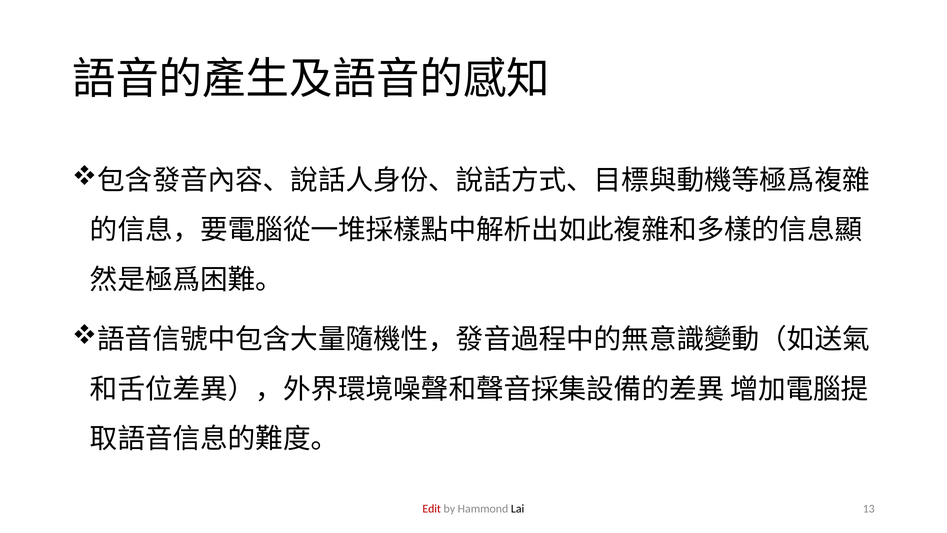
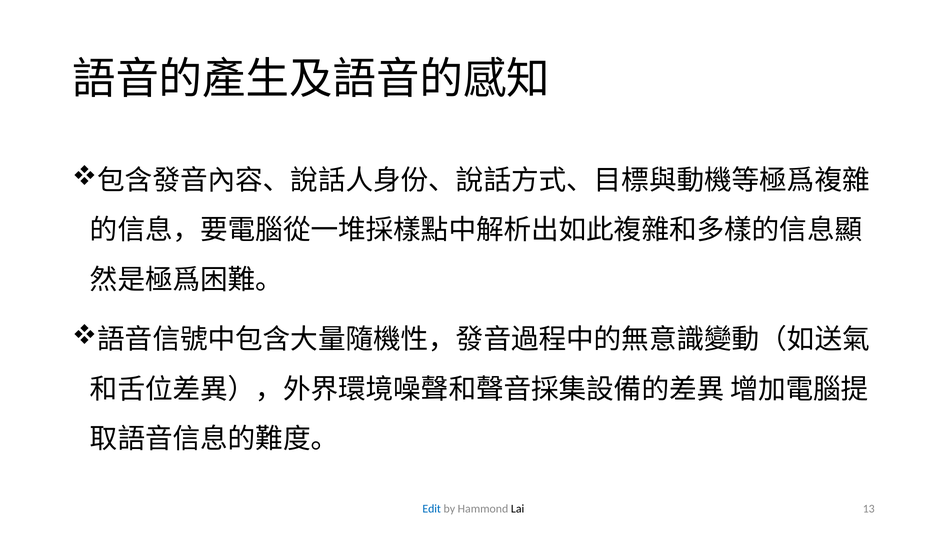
Edit colour: red -> blue (432, 509)
